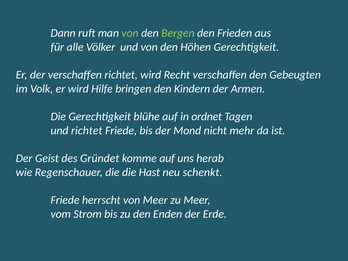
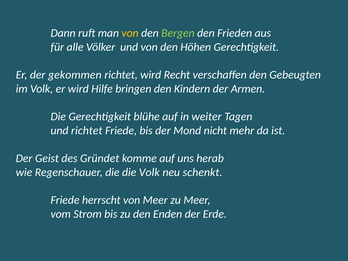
von colour: light green -> yellow (130, 33)
der verschaffen: verschaffen -> gekommen (75, 75)
ordnet: ordnet -> weiter (207, 117)
die Hast: Hast -> Volk (149, 172)
